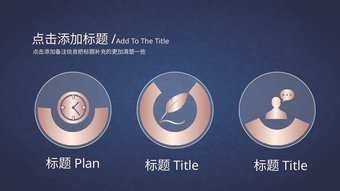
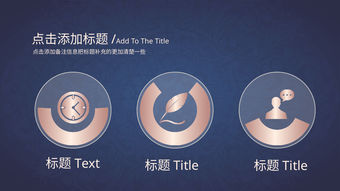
Plan: Plan -> Text (87, 164)
